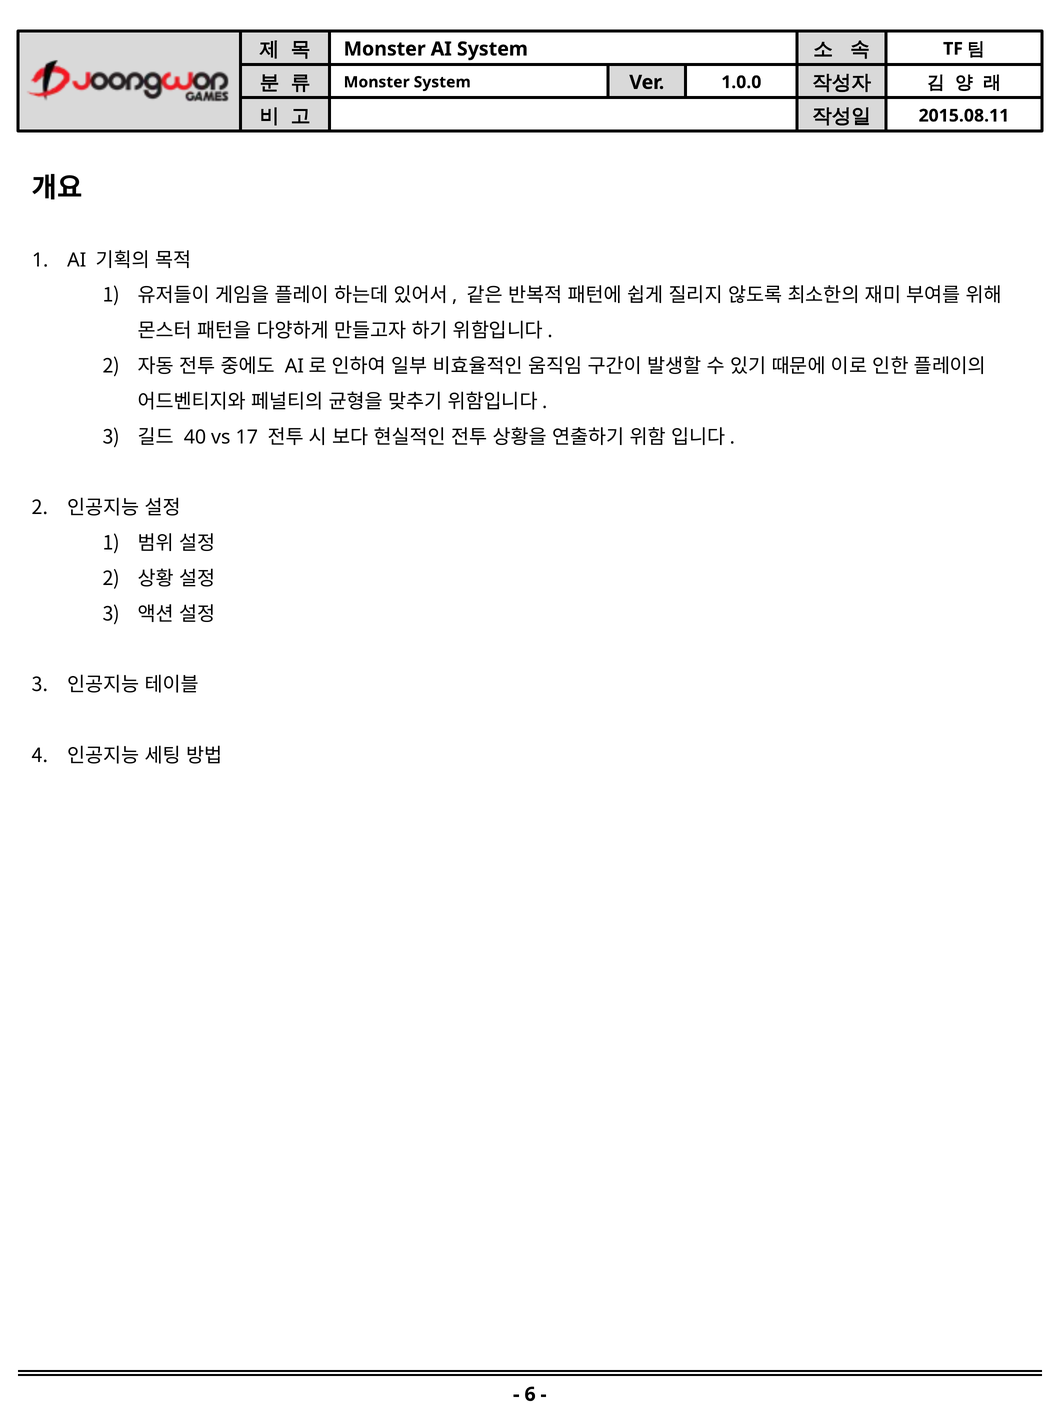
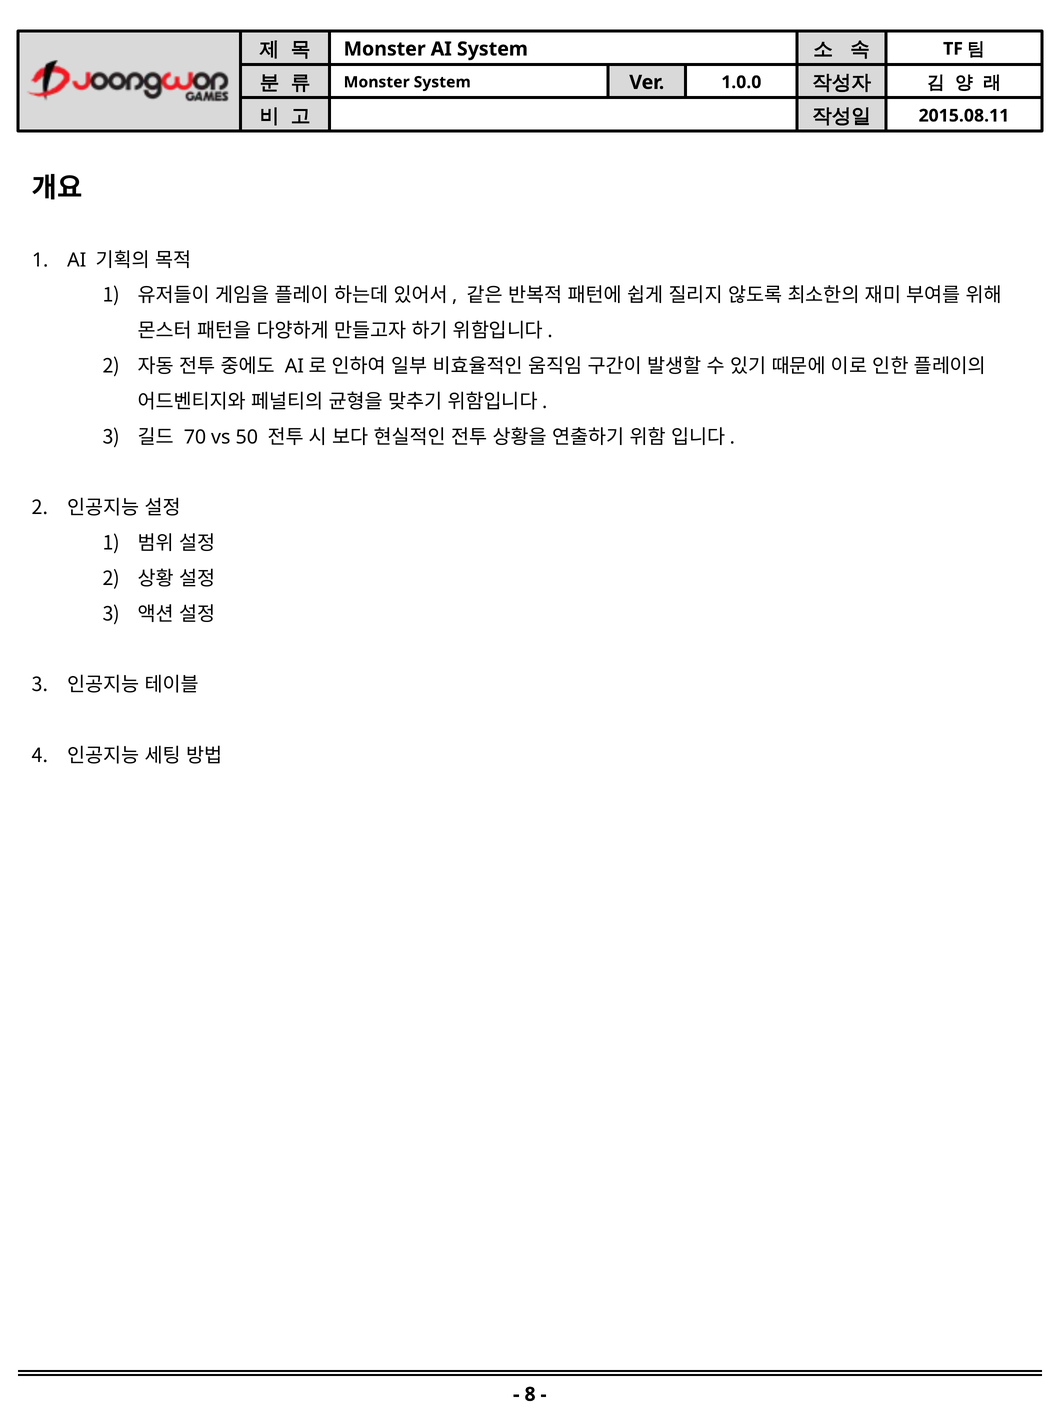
40: 40 -> 70 (195, 437)
17: 17 -> 50 (247, 437)
6: 6 -> 8 (530, 1394)
